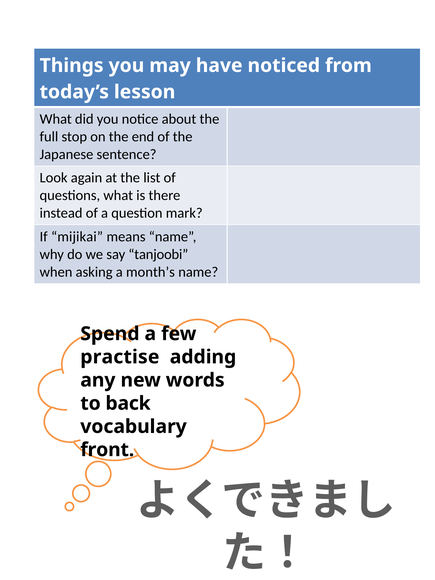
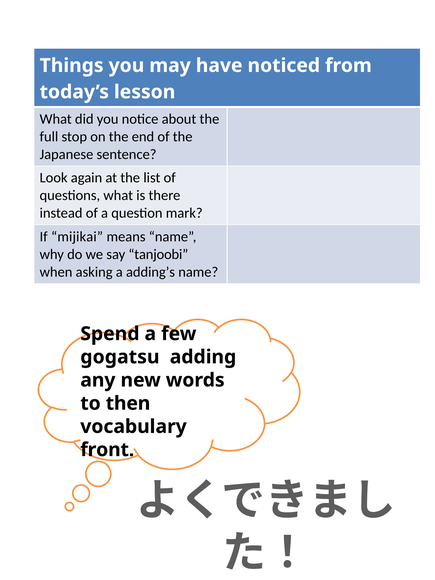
month’s: month’s -> adding’s (151, 272)
practise: practise -> gogatsu (120, 357)
back: back -> then (128, 403)
